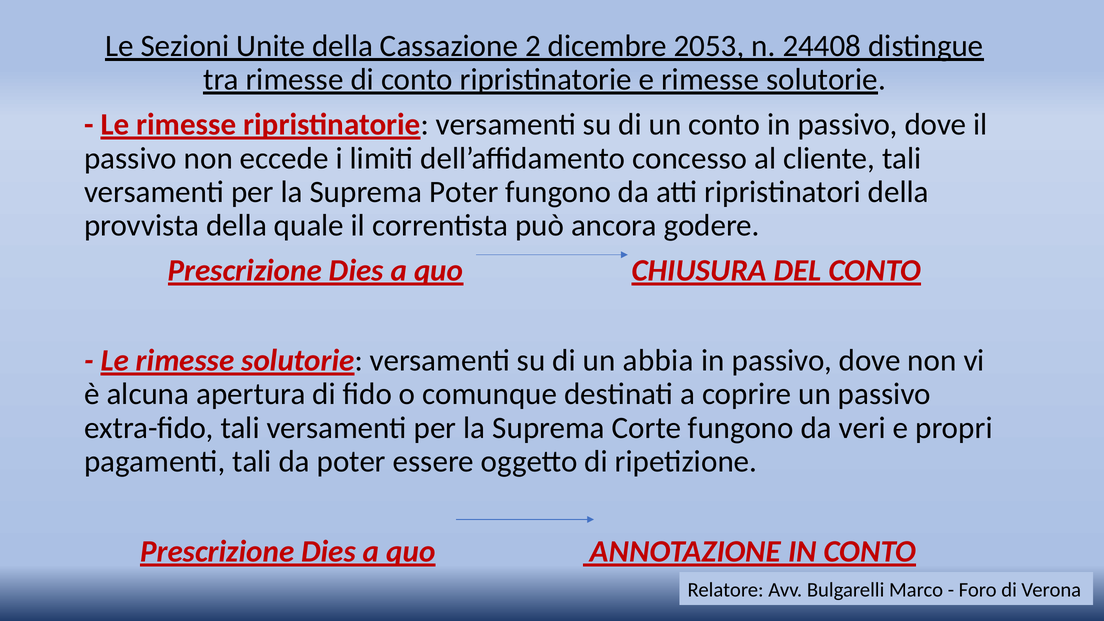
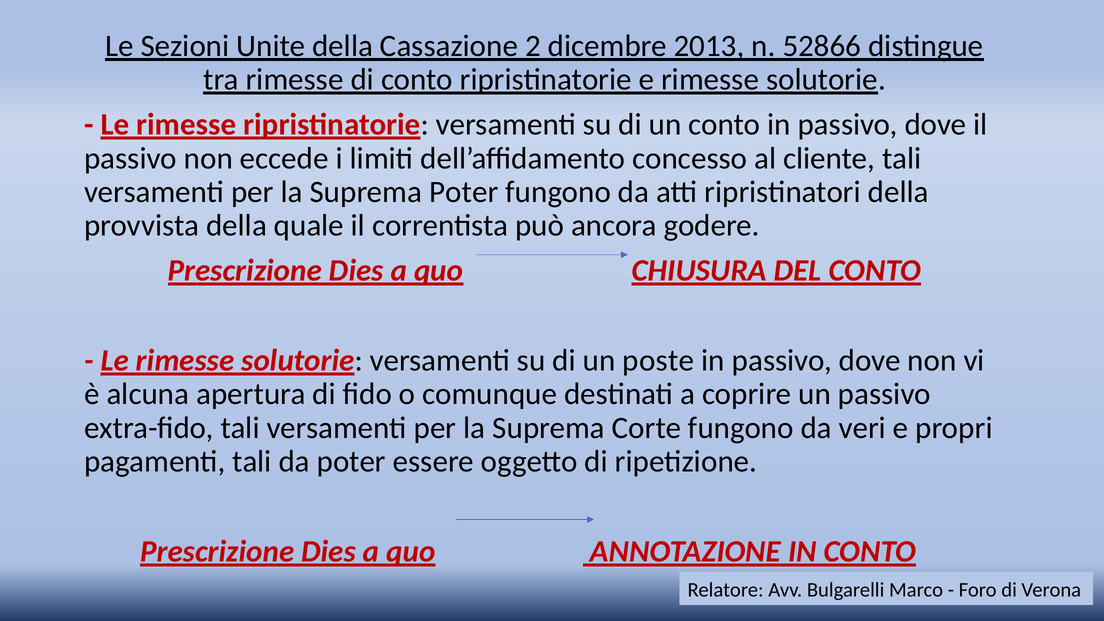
2053: 2053 -> 2013 (709, 46)
24408: 24408 -> 52866 (822, 46)
abbia: abbia -> poste (658, 361)
